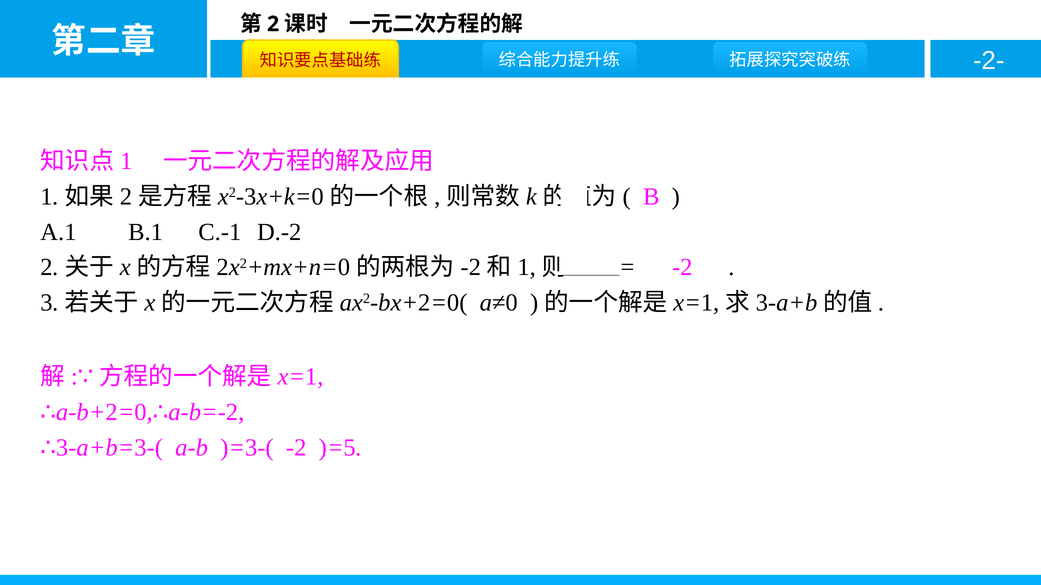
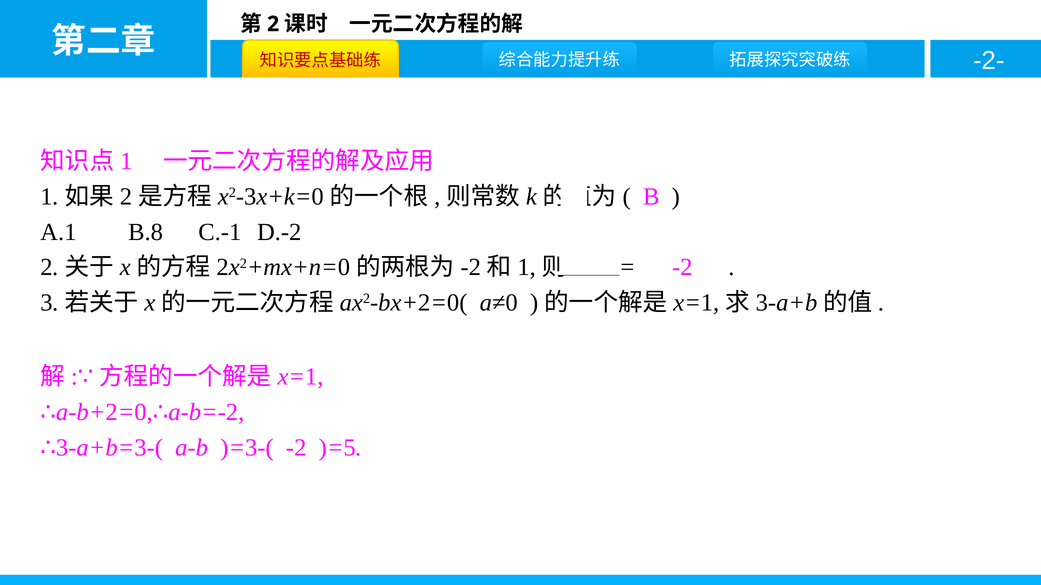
B.1: B.1 -> B.8 (146, 232)
